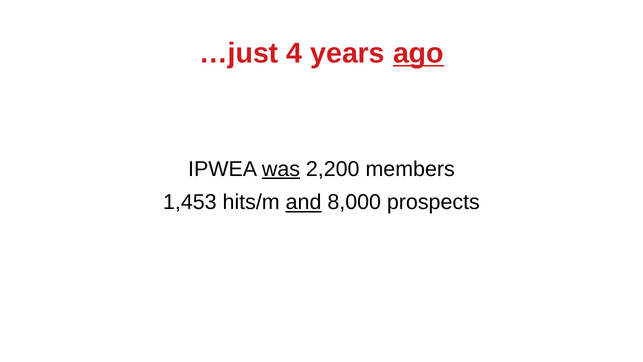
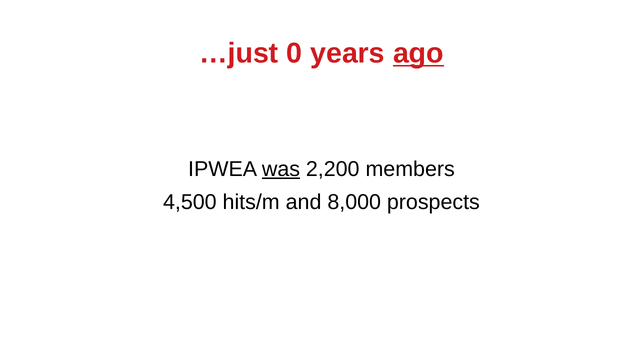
4: 4 -> 0 (294, 53)
1,453: 1,453 -> 4,500 (190, 202)
and underline: present -> none (304, 202)
